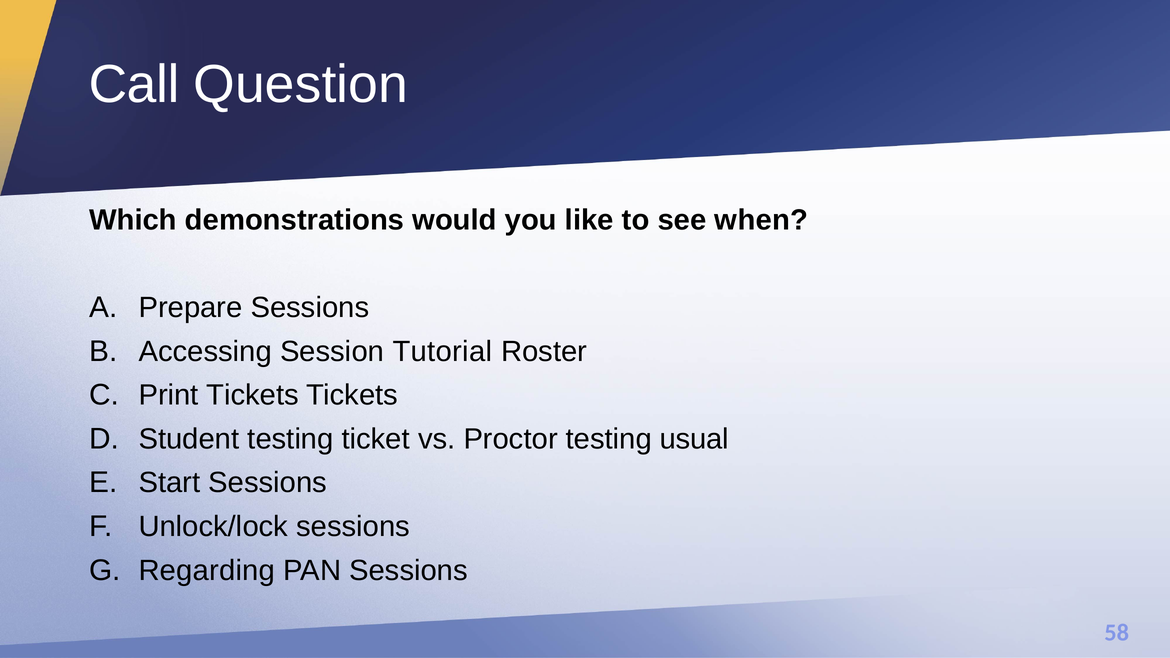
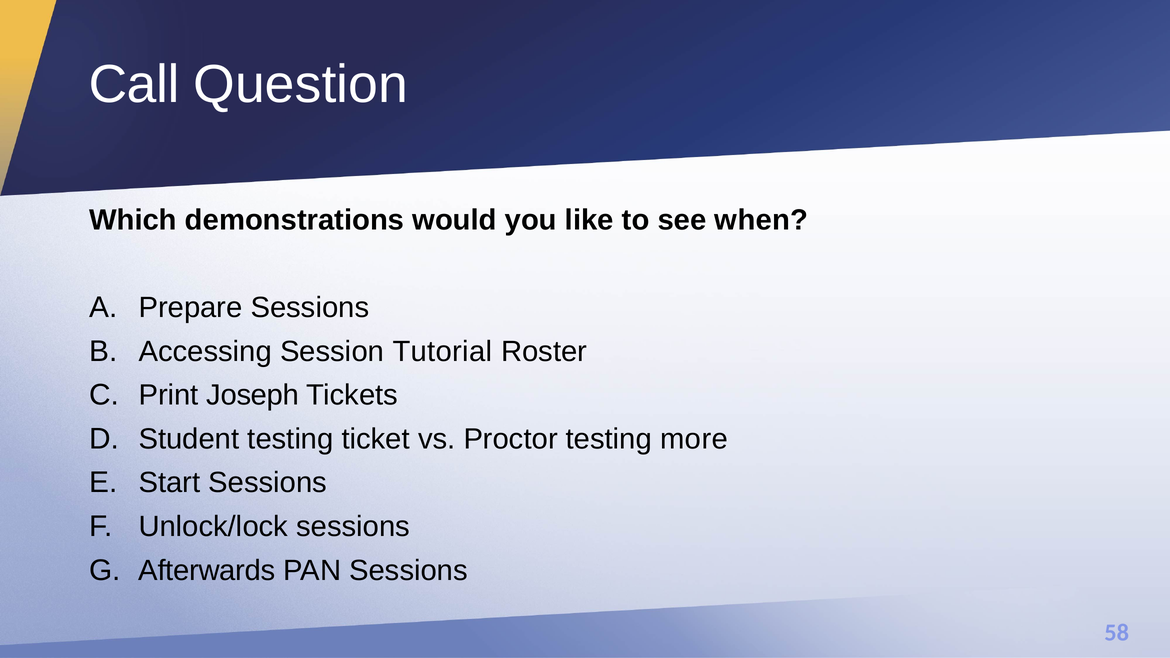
Print Tickets: Tickets -> Joseph (253, 395)
usual: usual -> more (694, 439)
Regarding: Regarding -> Afterwards (207, 570)
